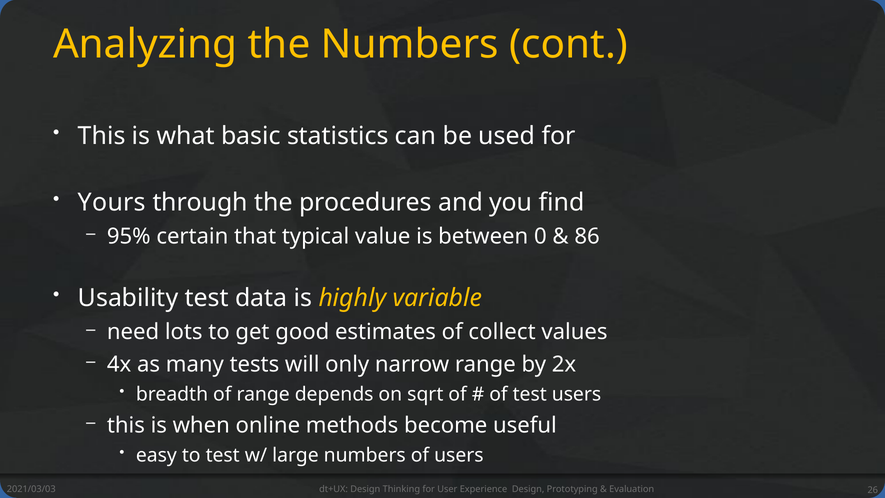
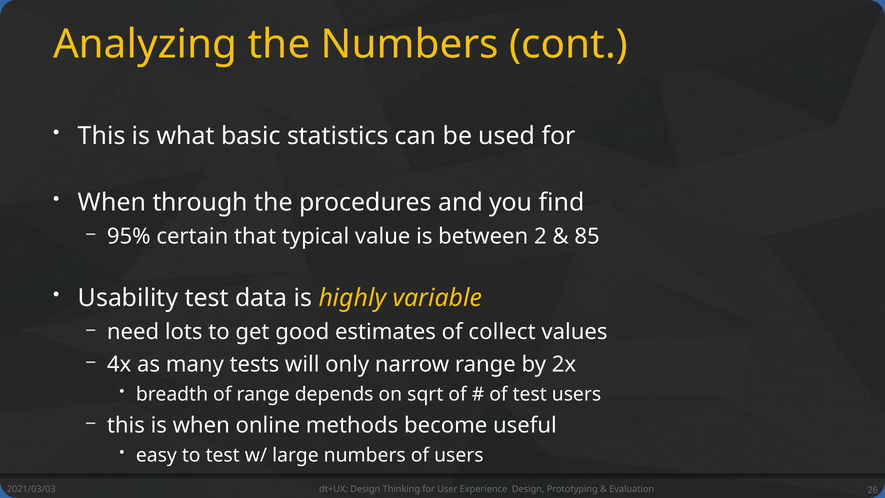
Yours: Yours -> When (112, 203)
0: 0 -> 2 (540, 237)
86: 86 -> 85 (587, 237)
